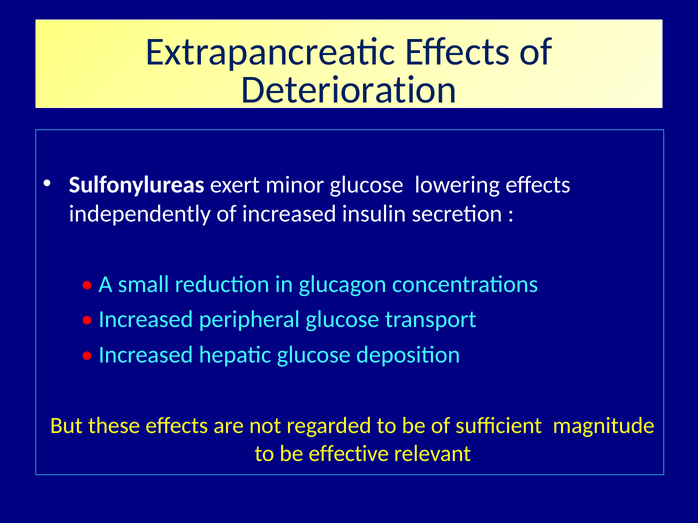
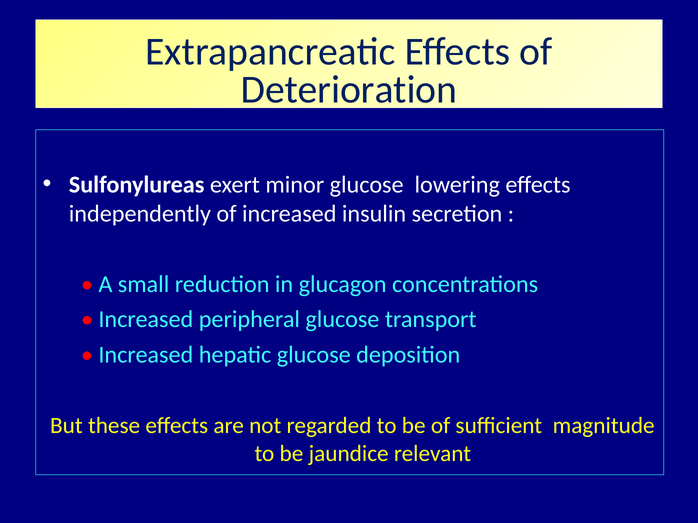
effective: effective -> jaundice (349, 454)
